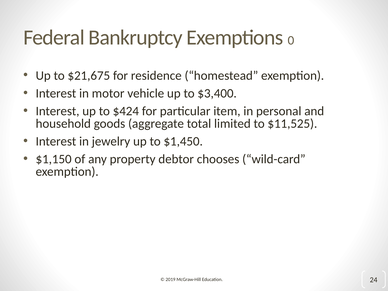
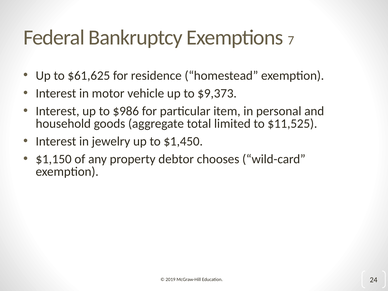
0: 0 -> 7 (291, 40)
$21,675: $21,675 -> $61,625 (89, 75)
$3,400: $3,400 -> $9,373 (217, 93)
$424: $424 -> $986 (126, 111)
